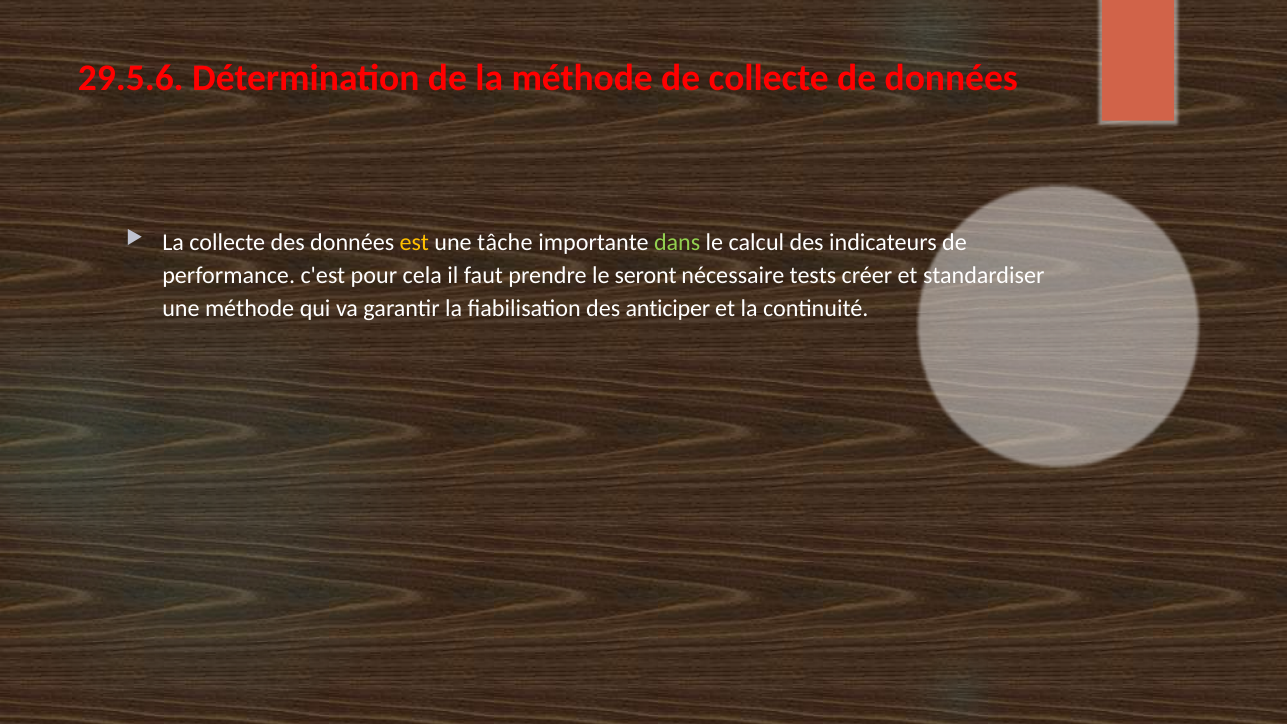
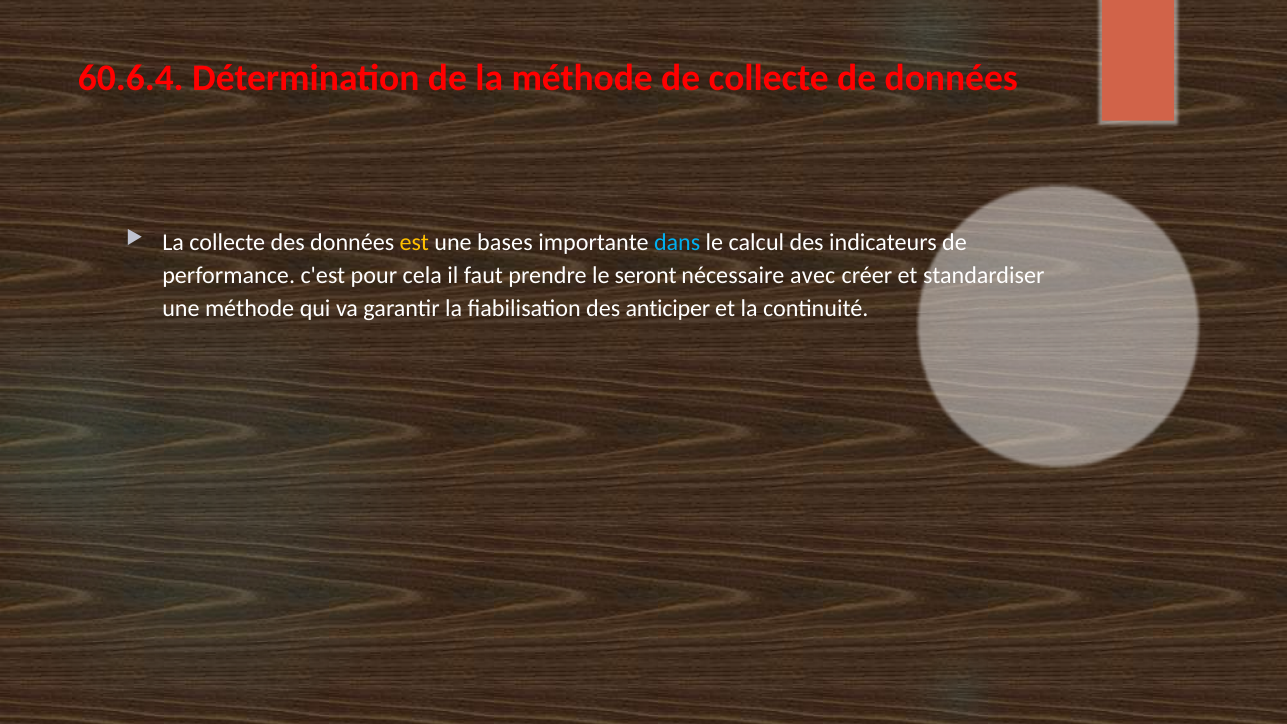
29.5.6: 29.5.6 -> 60.6.4 (131, 78)
tâche: tâche -> bases (505, 242)
dans colour: light green -> light blue (677, 242)
tests: tests -> avec (813, 275)
